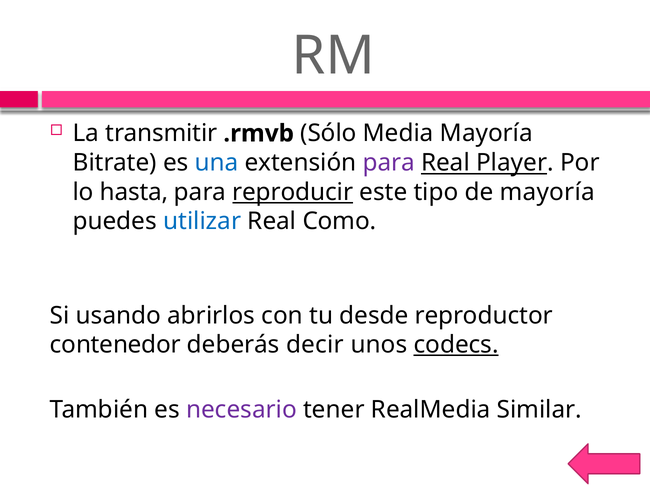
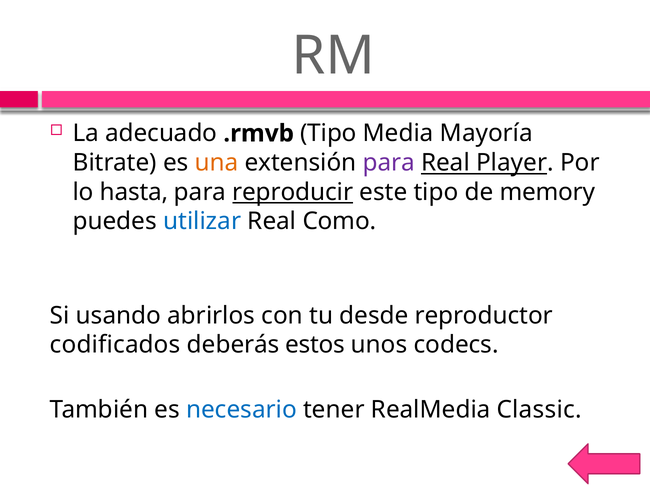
transmitir: transmitir -> adecuado (161, 133)
.rmvb Sólo: Sólo -> Tipo (328, 133)
una colour: blue -> orange (217, 163)
de mayoría: mayoría -> memory (547, 192)
contenedor: contenedor -> codificados (115, 345)
decir: decir -> estos (315, 345)
codecs underline: present -> none (456, 345)
necesario colour: purple -> blue (241, 409)
Similar: Similar -> Classic (539, 409)
